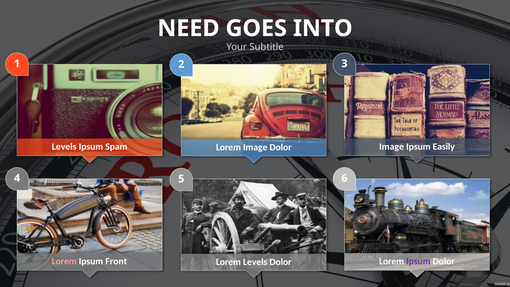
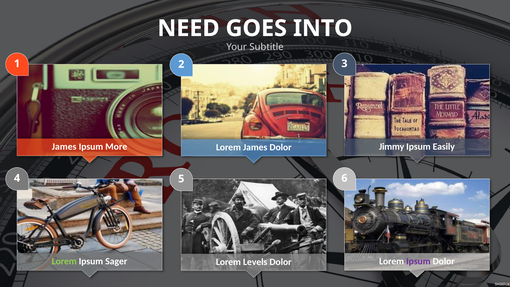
Levels: Levels -> James (64, 147)
Spam: Spam -> More (116, 147)
Image: Image -> Jimmy (392, 147)
Lorem Image: Image -> James (255, 147)
Lorem colour: pink -> light green (64, 261)
Front: Front -> Sager (116, 261)
